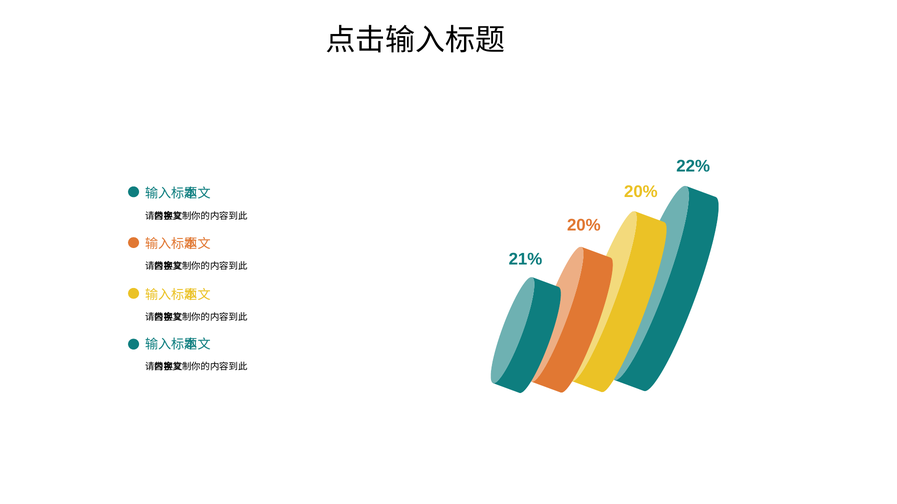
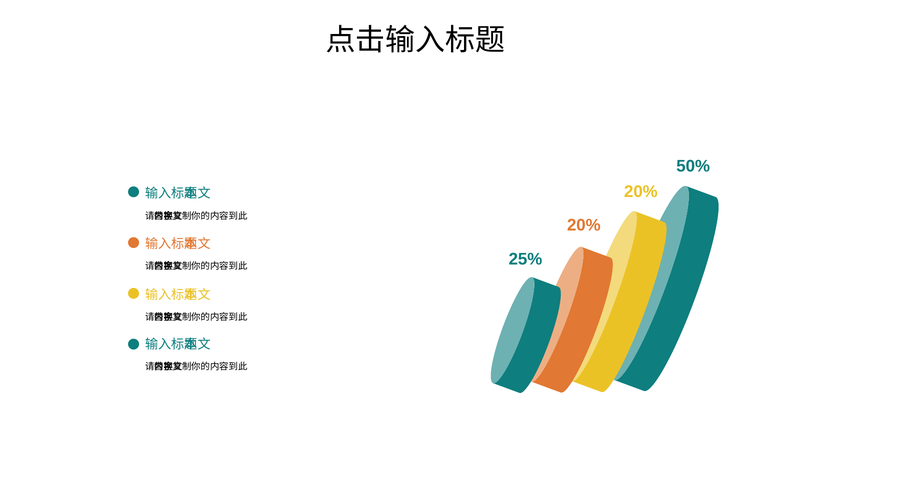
22%: 22% -> 50% (693, 166)
21%: 21% -> 25% (525, 260)
